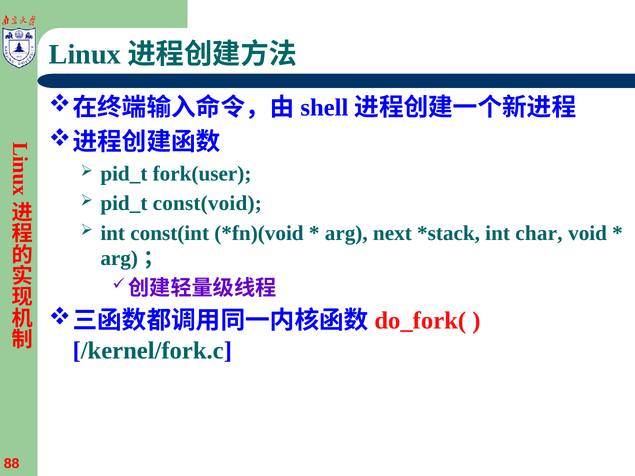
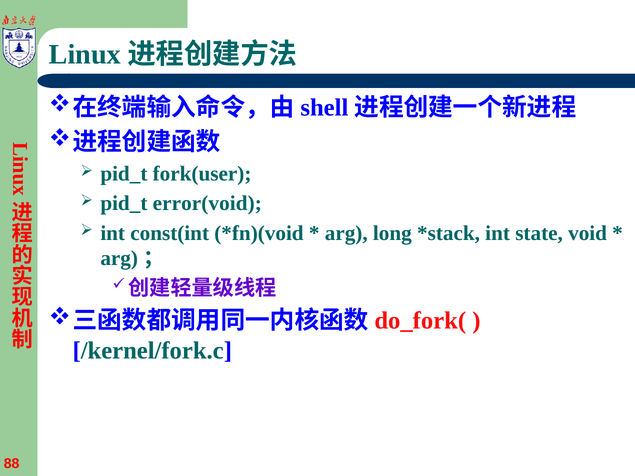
const(void: const(void -> error(void (207, 204)
next: next -> long (392, 233)
char: char -> state (539, 233)
